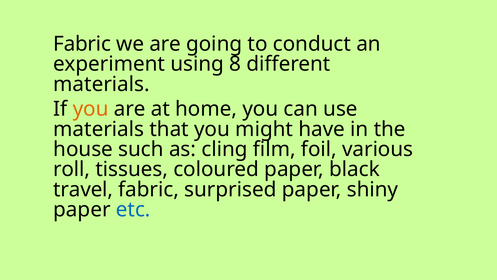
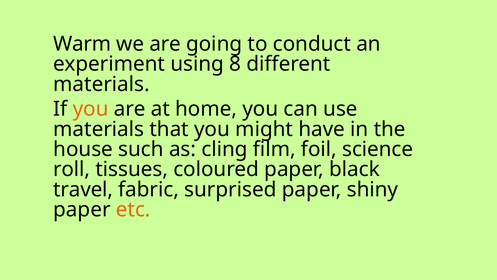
Fabric: Fabric -> Warm (82, 44)
various: various -> science (378, 149)
etc colour: blue -> orange (133, 209)
